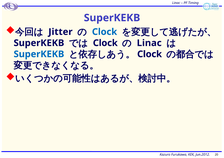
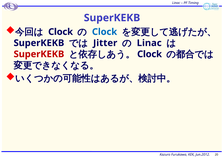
Jitter: Jitter -> Clock (61, 32)
Clock: Clock -> Jitter (105, 43)
SuperKEKB colour: blue -> red (39, 54)
